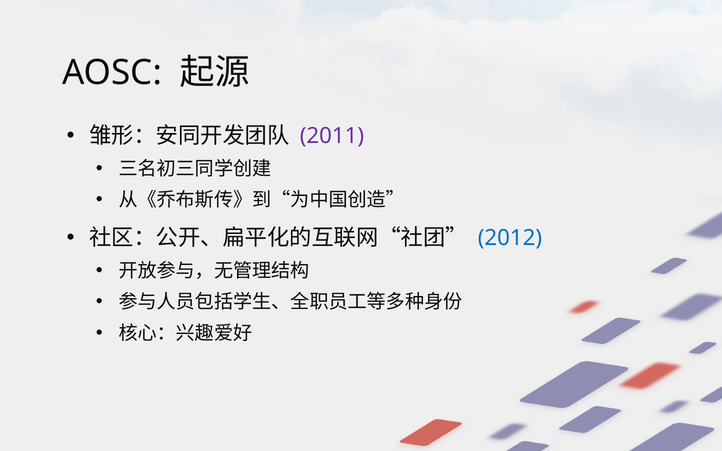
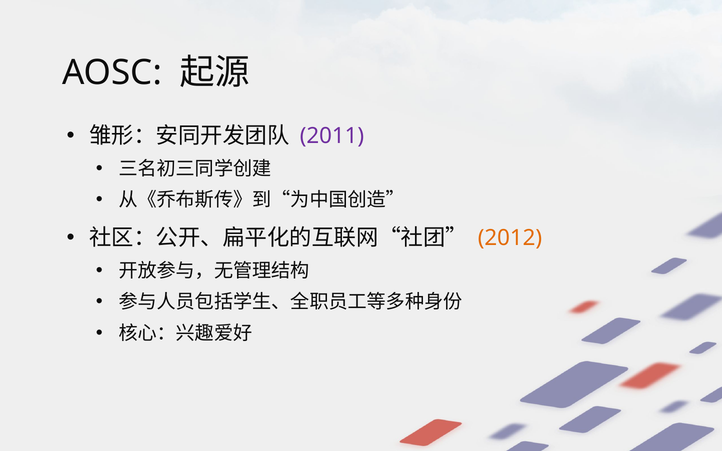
2012 colour: blue -> orange (510, 238)
